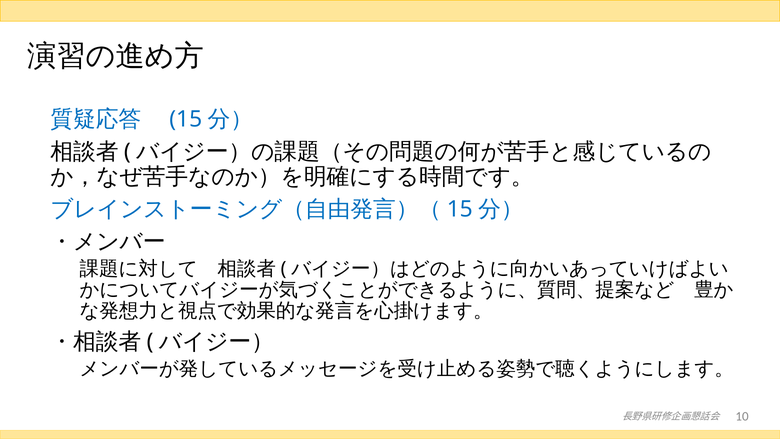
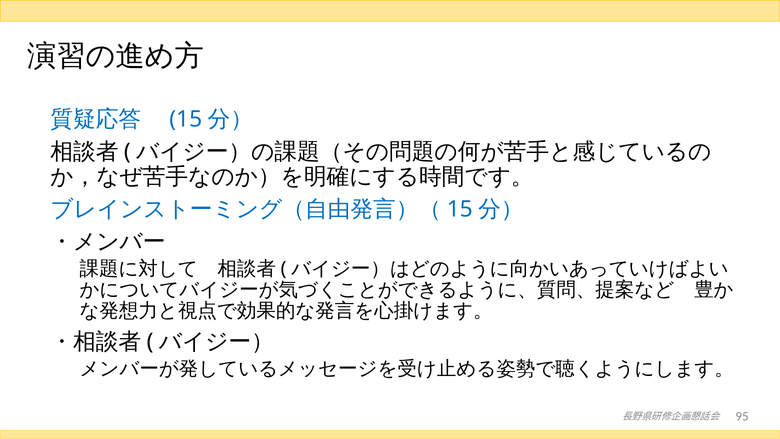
10: 10 -> 95 (742, 416)
